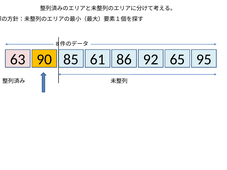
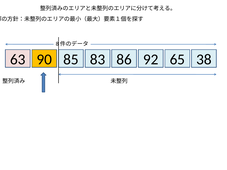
61: 61 -> 83 (98, 60)
95: 95 -> 38 (204, 60)
